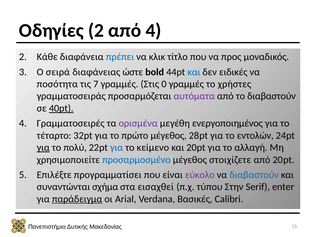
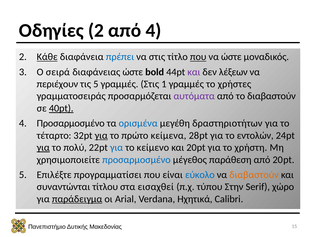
Κάθε underline: none -> present (47, 57)
να κλικ: κλικ -> στις (157, 57)
που underline: none -> present (198, 57)
να προς: προς -> ώστε (231, 57)
και colour: blue -> purple (194, 72)
ειδικές: ειδικές -> λέξεων (233, 72)
ποσότητα: ποσότητα -> περιέχουν (57, 84)
τις 7: 7 -> 5 (96, 84)
0: 0 -> 1 (164, 84)
4 Γραμματοσειρές: Γραμματοσειρές -> Προσαρμοσμένο (71, 123)
ορισμένα colour: purple -> blue (138, 123)
ενεργοποιημένος: ενεργοποιημένος -> δραστηριοτήτων (227, 123)
για underline: none -> present (101, 135)
πρώτο μέγεθος: μέγεθος -> κείμενα (169, 135)
αλλαγή: αλλαγή -> χρήστη (251, 148)
στοιχίζετε: στοιχίζετε -> παράθεση (230, 160)
εύκολο colour: purple -> blue (200, 175)
διαβαστούν colour: blue -> orange (254, 175)
σχήμα: σχήμα -> τίτλου (105, 187)
enter: enter -> χώρο (283, 187)
Βασικές: Βασικές -> Ηχητικά (195, 199)
